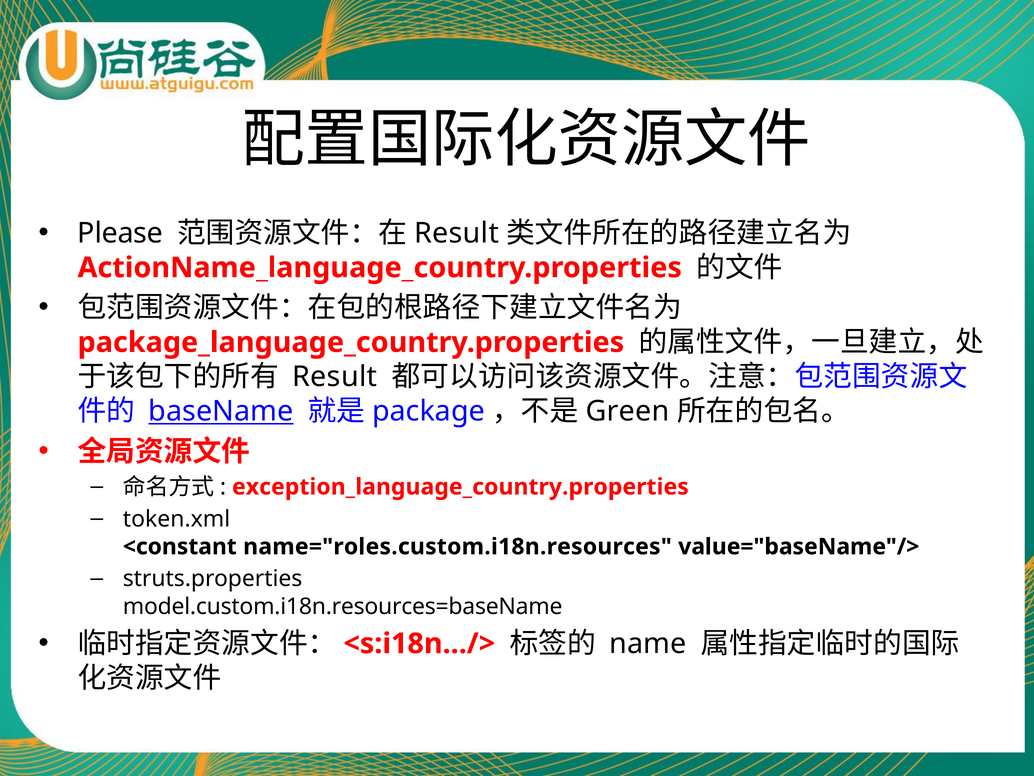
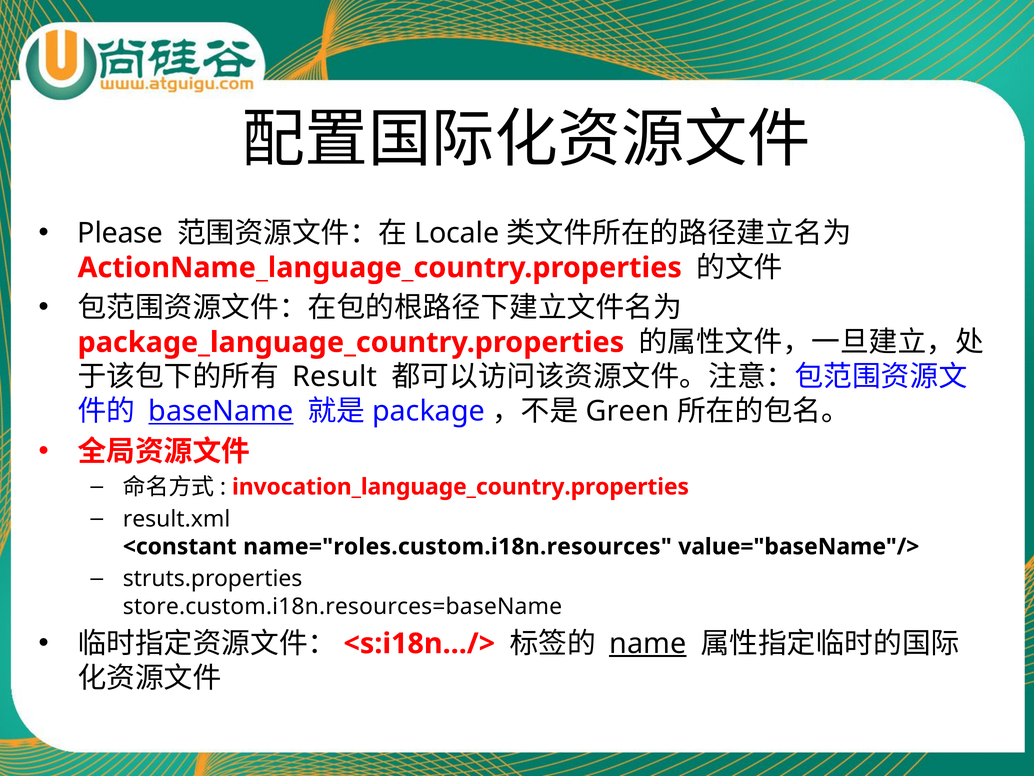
Result: Result -> Locale (457, 233)
exception_language_country.properties: exception_language_country.properties -> invocation_language_country.properties (461, 487)
token.xml: token.xml -> result.xml (177, 519)
model.custom.i18n.resources=baseName: model.custom.i18n.resources=baseName -> store.custom.i18n.resources=baseName (342, 606)
name underline: none -> present (648, 643)
